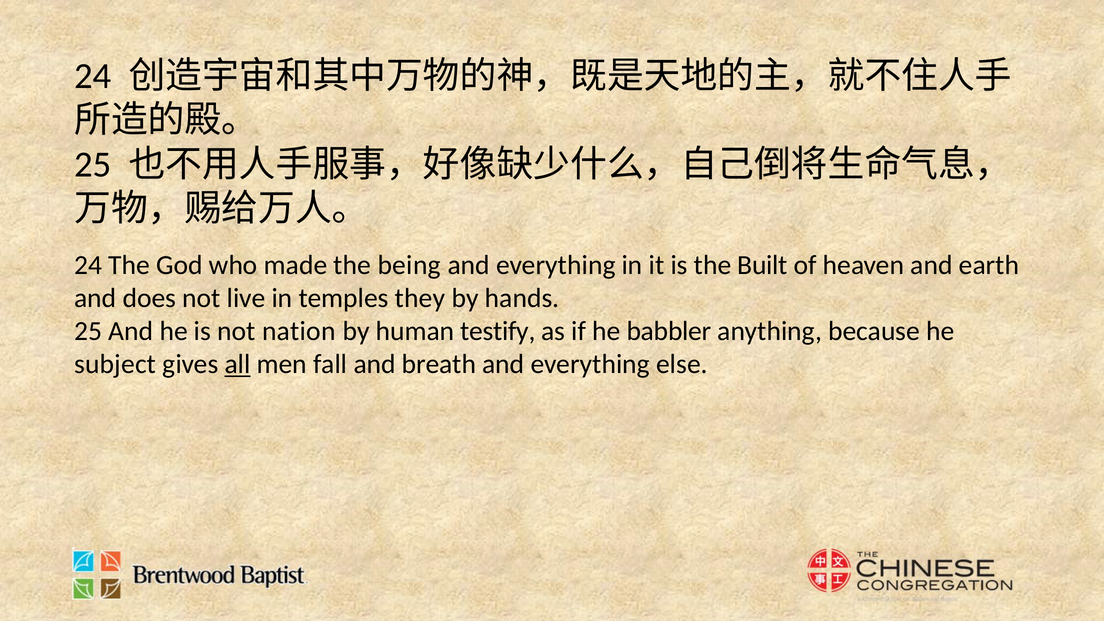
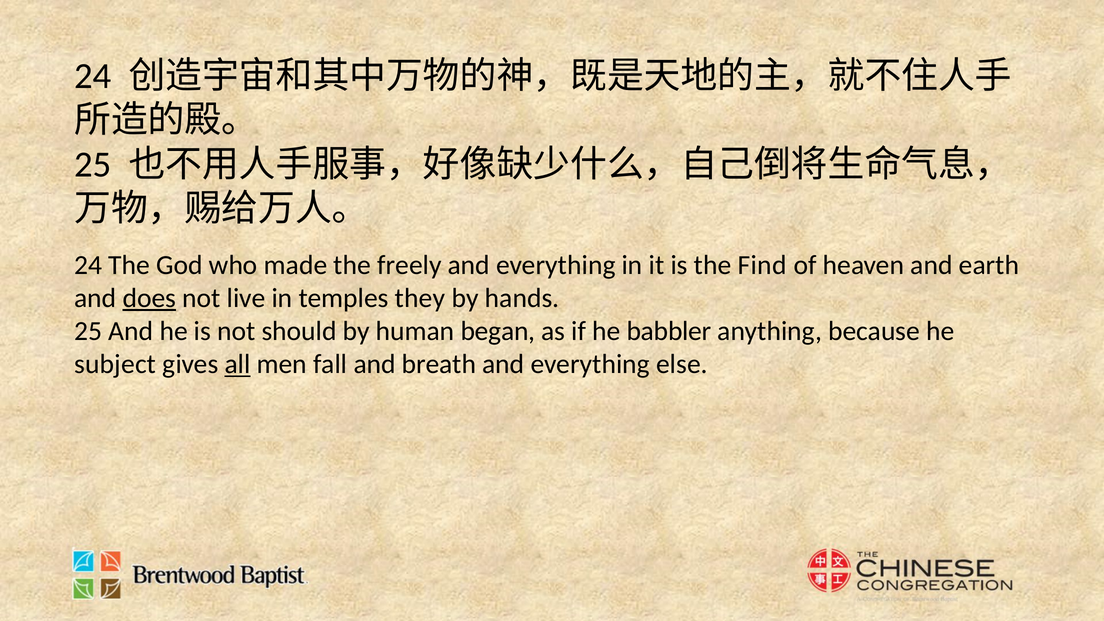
being: being -> freely (409, 265)
Built: Built -> Find (762, 265)
does underline: none -> present (149, 298)
nation: nation -> should (299, 331)
testify: testify -> began (498, 331)
